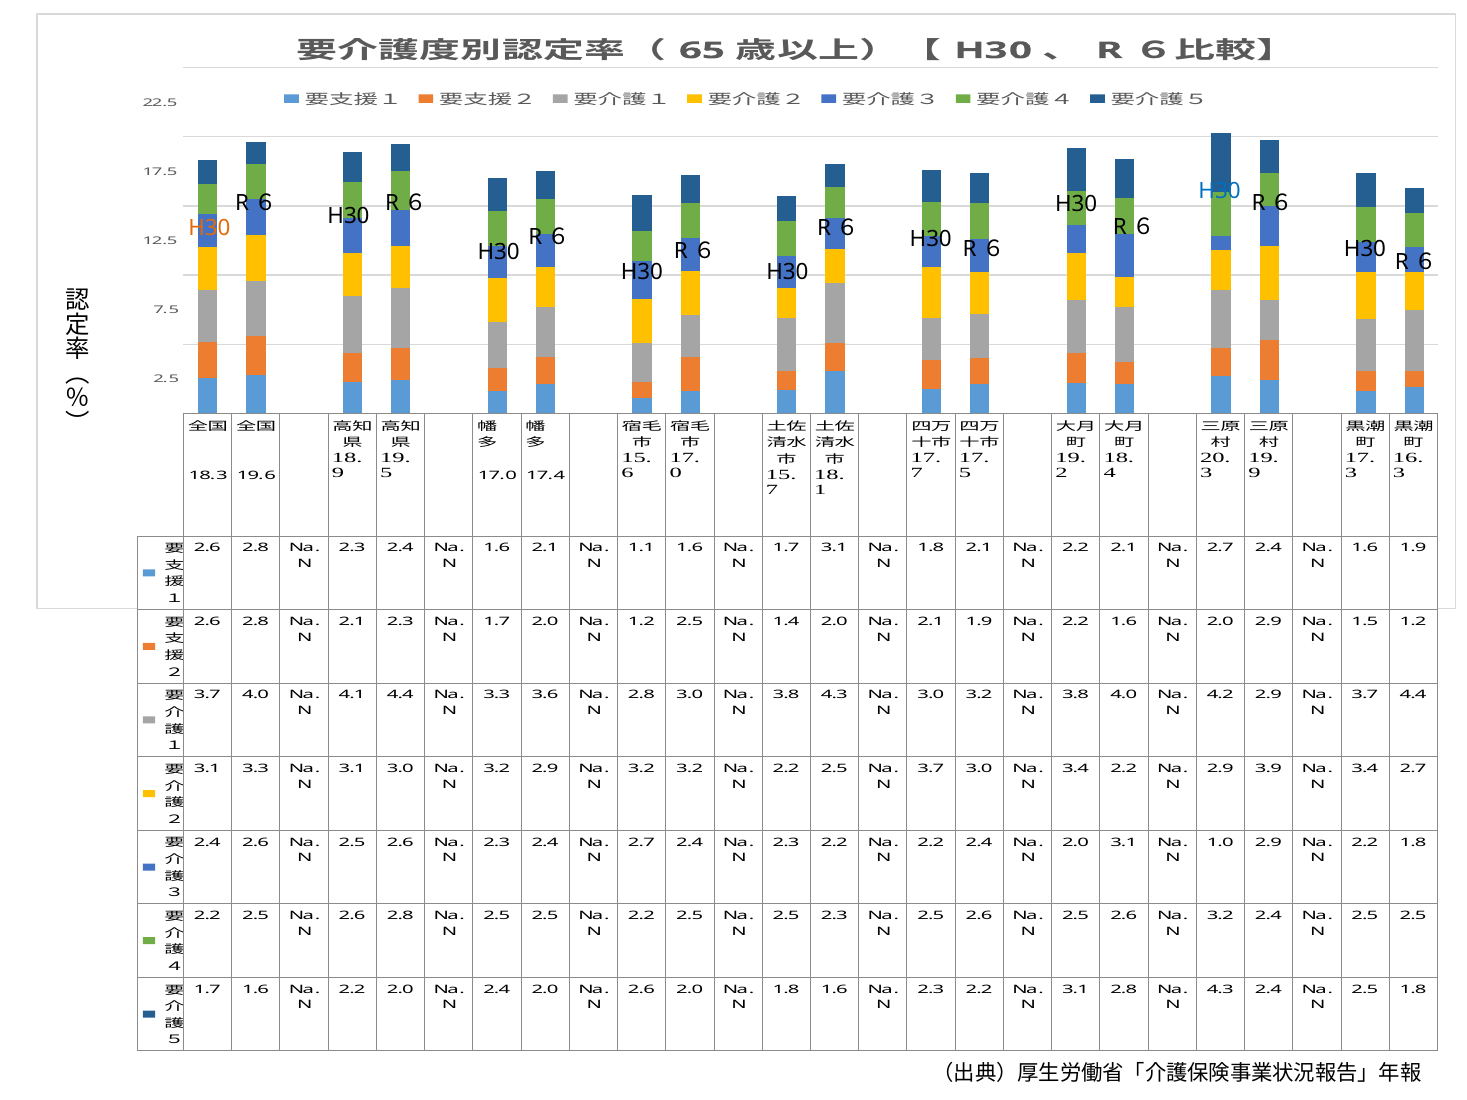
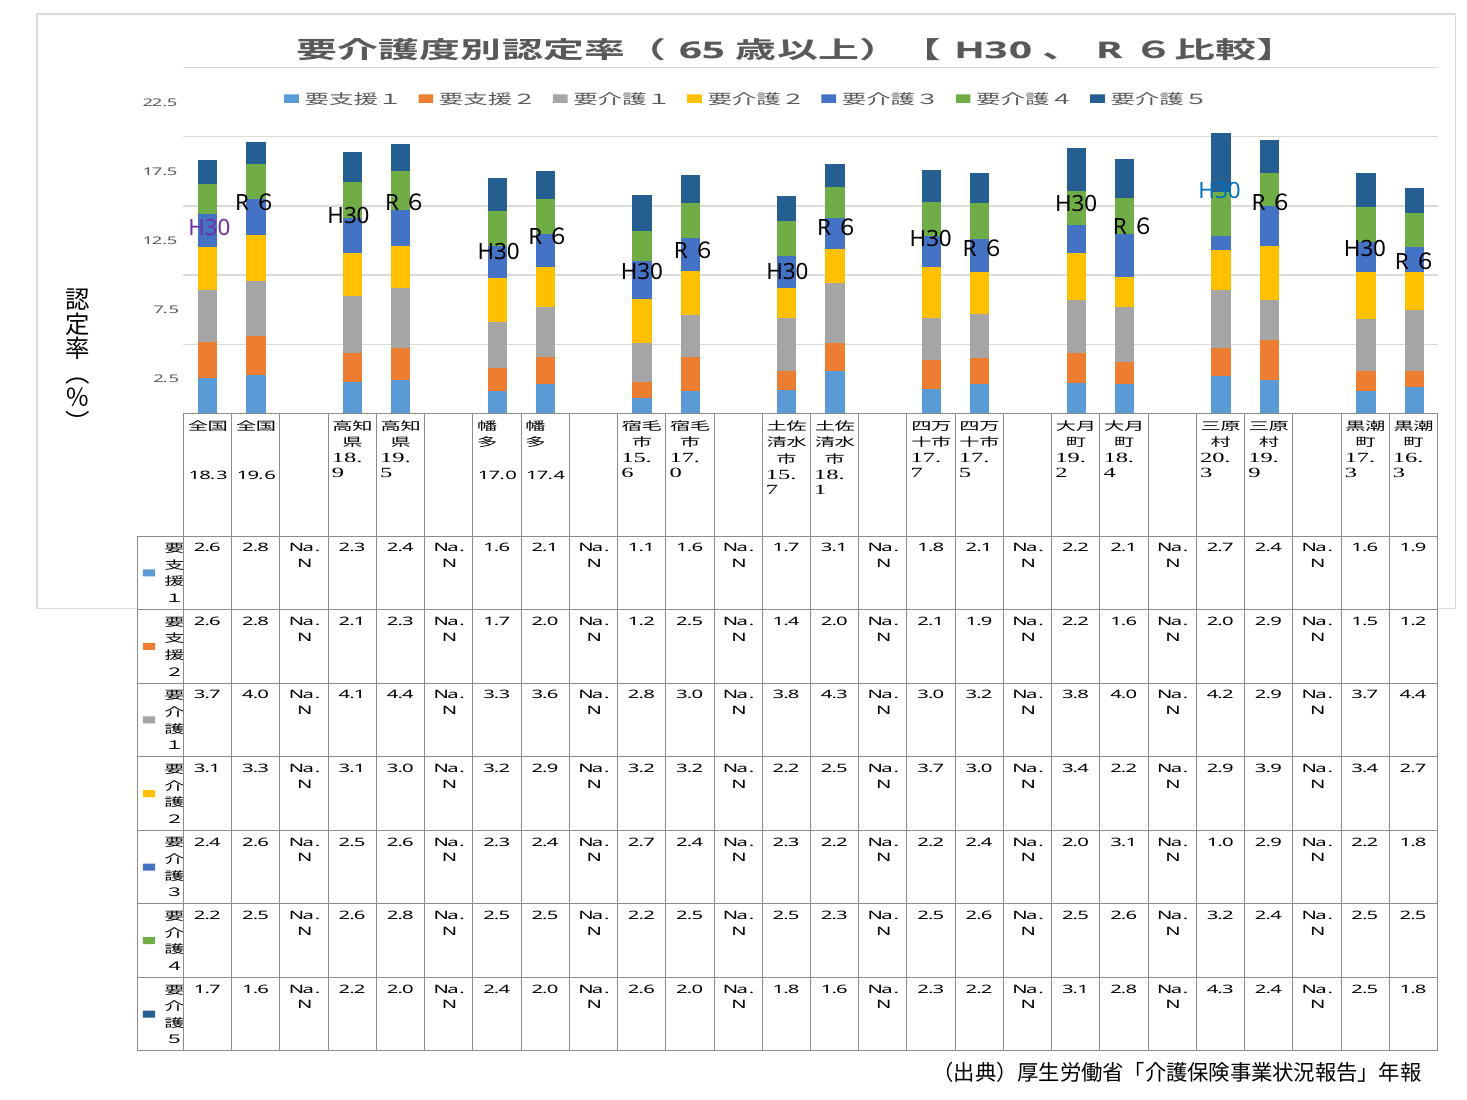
H30 colour: orange -> purple (209, 228)
